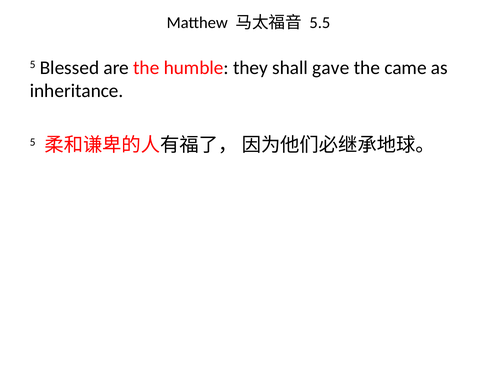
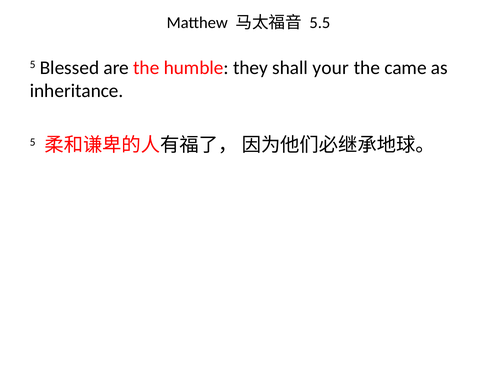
gave: gave -> your (331, 68)
